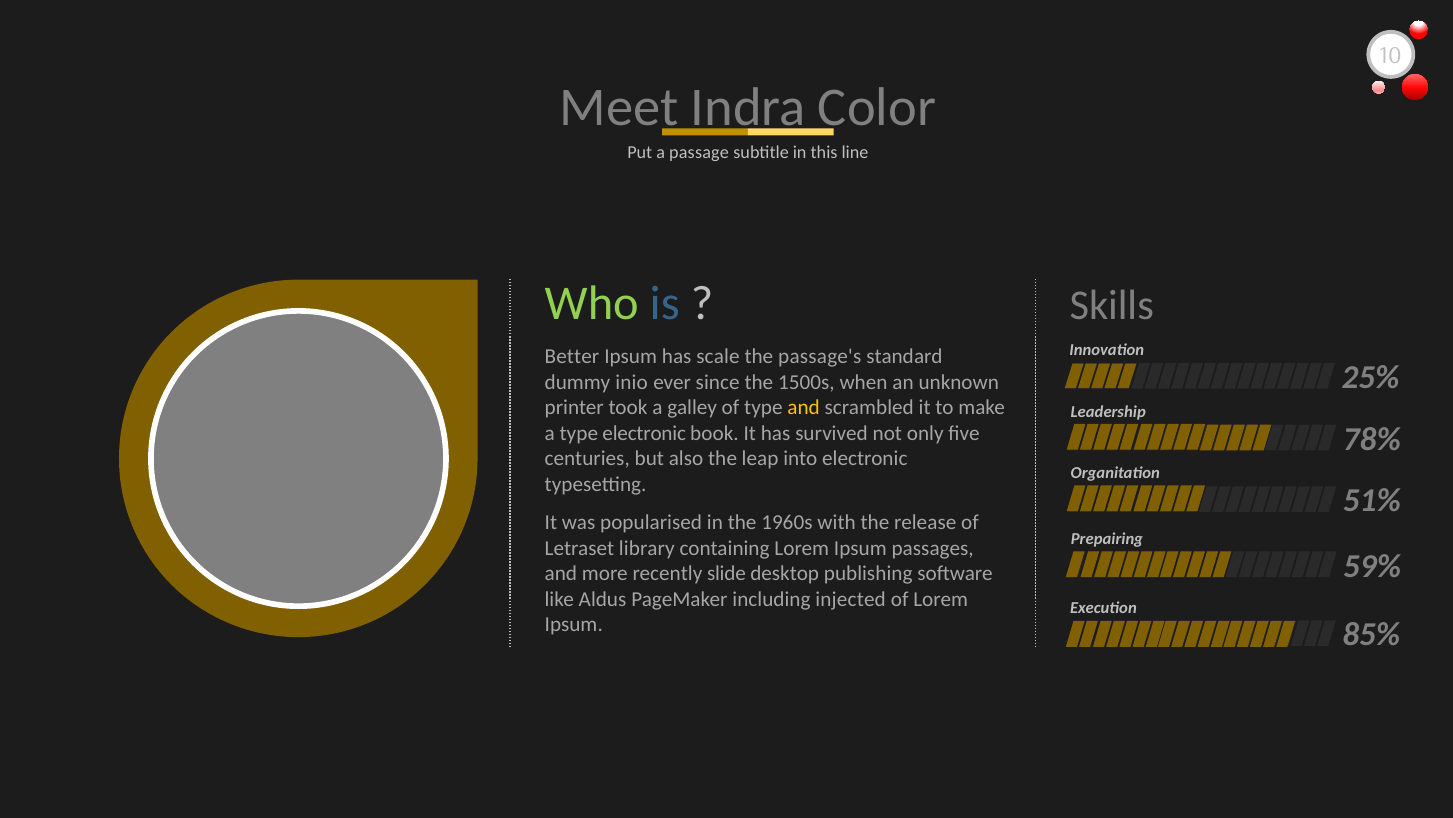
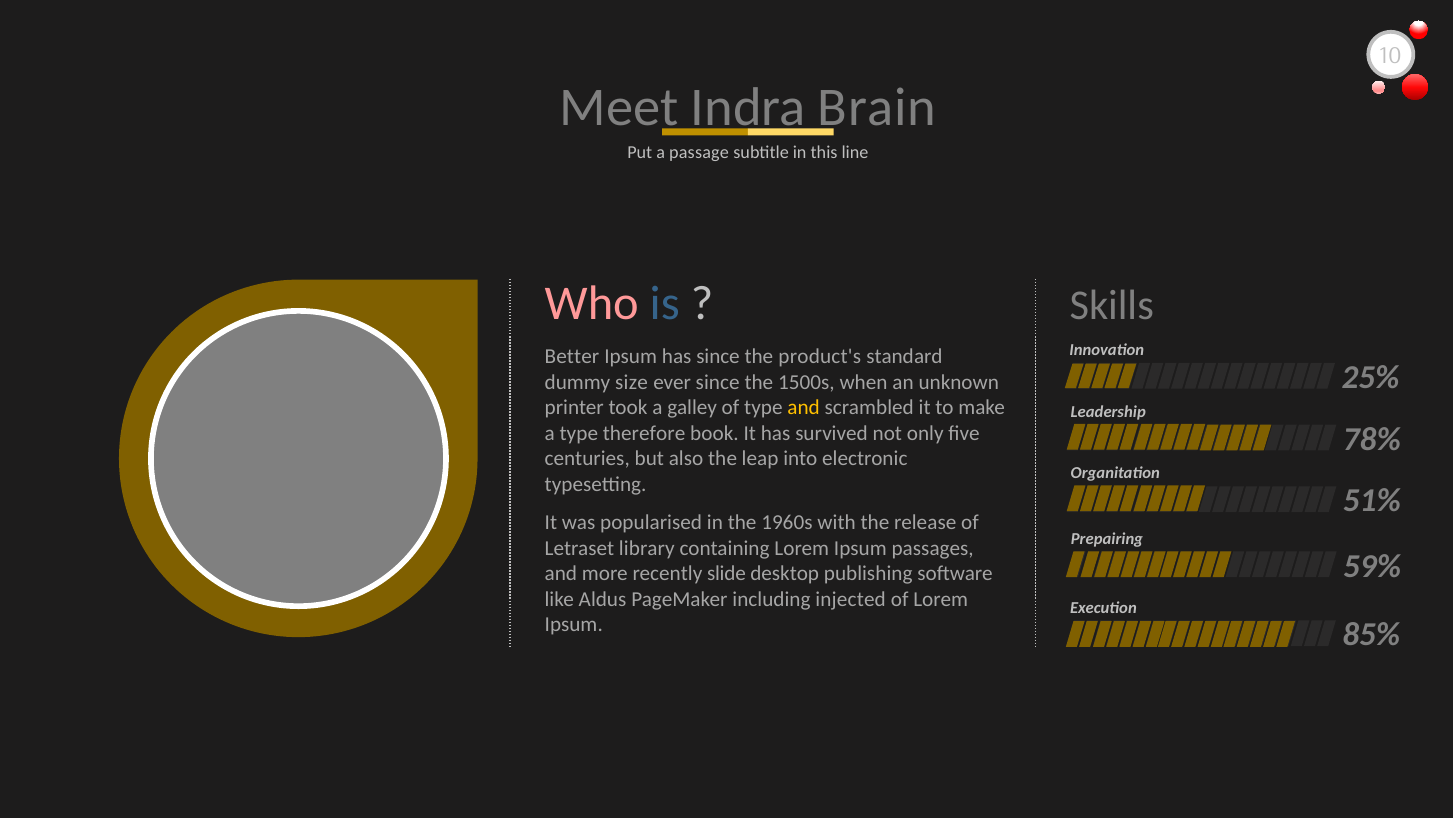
Color: Color -> Brain (877, 107)
Who colour: light green -> pink (592, 303)
has scale: scale -> since (718, 356)
passage's: passage's -> product's (820, 356)
inio: inio -> size (632, 382)
type electronic: electronic -> therefore (644, 433)
